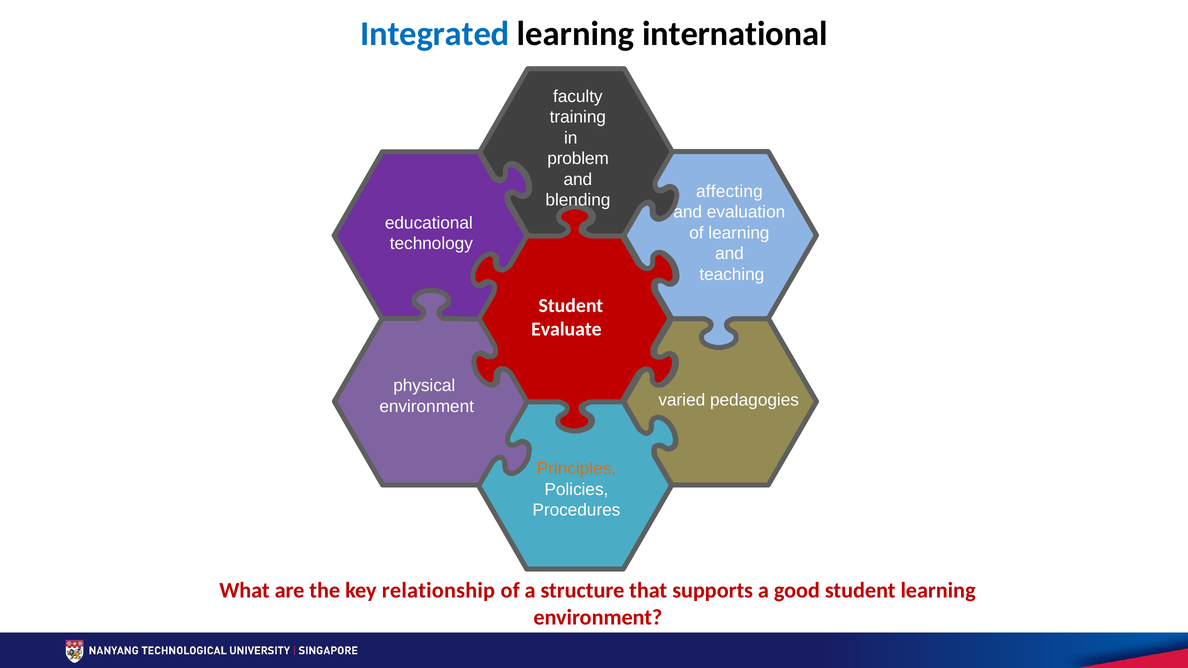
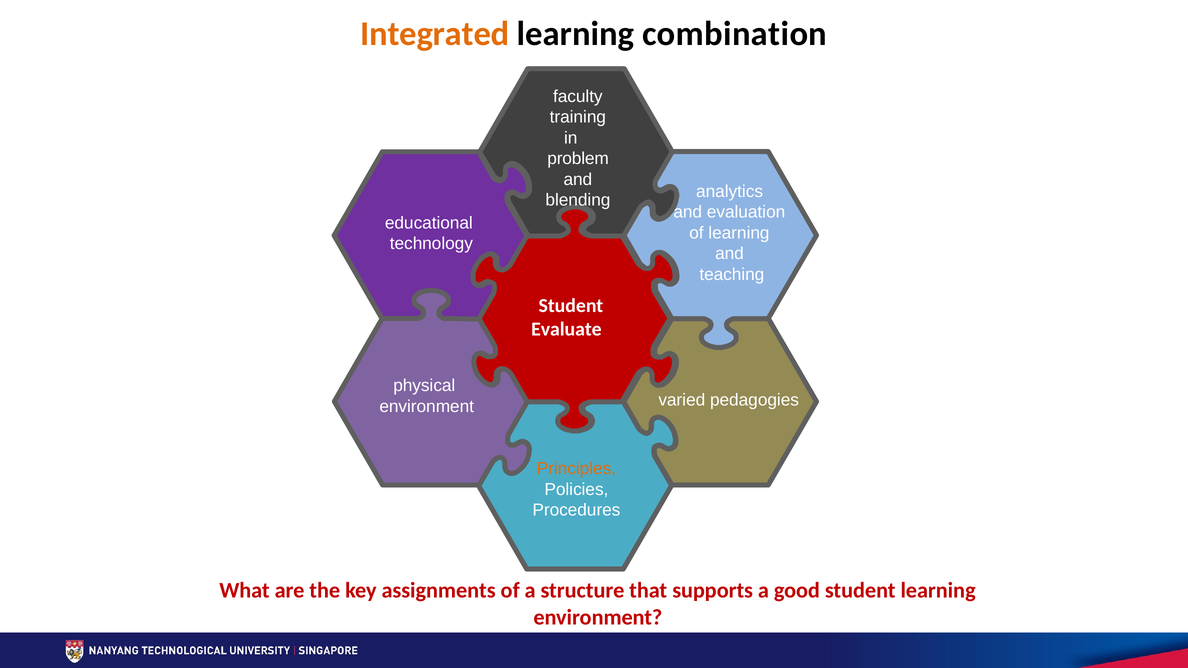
Integrated colour: blue -> orange (435, 34)
international: international -> combination (735, 34)
affecting: affecting -> analytics (730, 191)
relationship: relationship -> assignments (439, 591)
